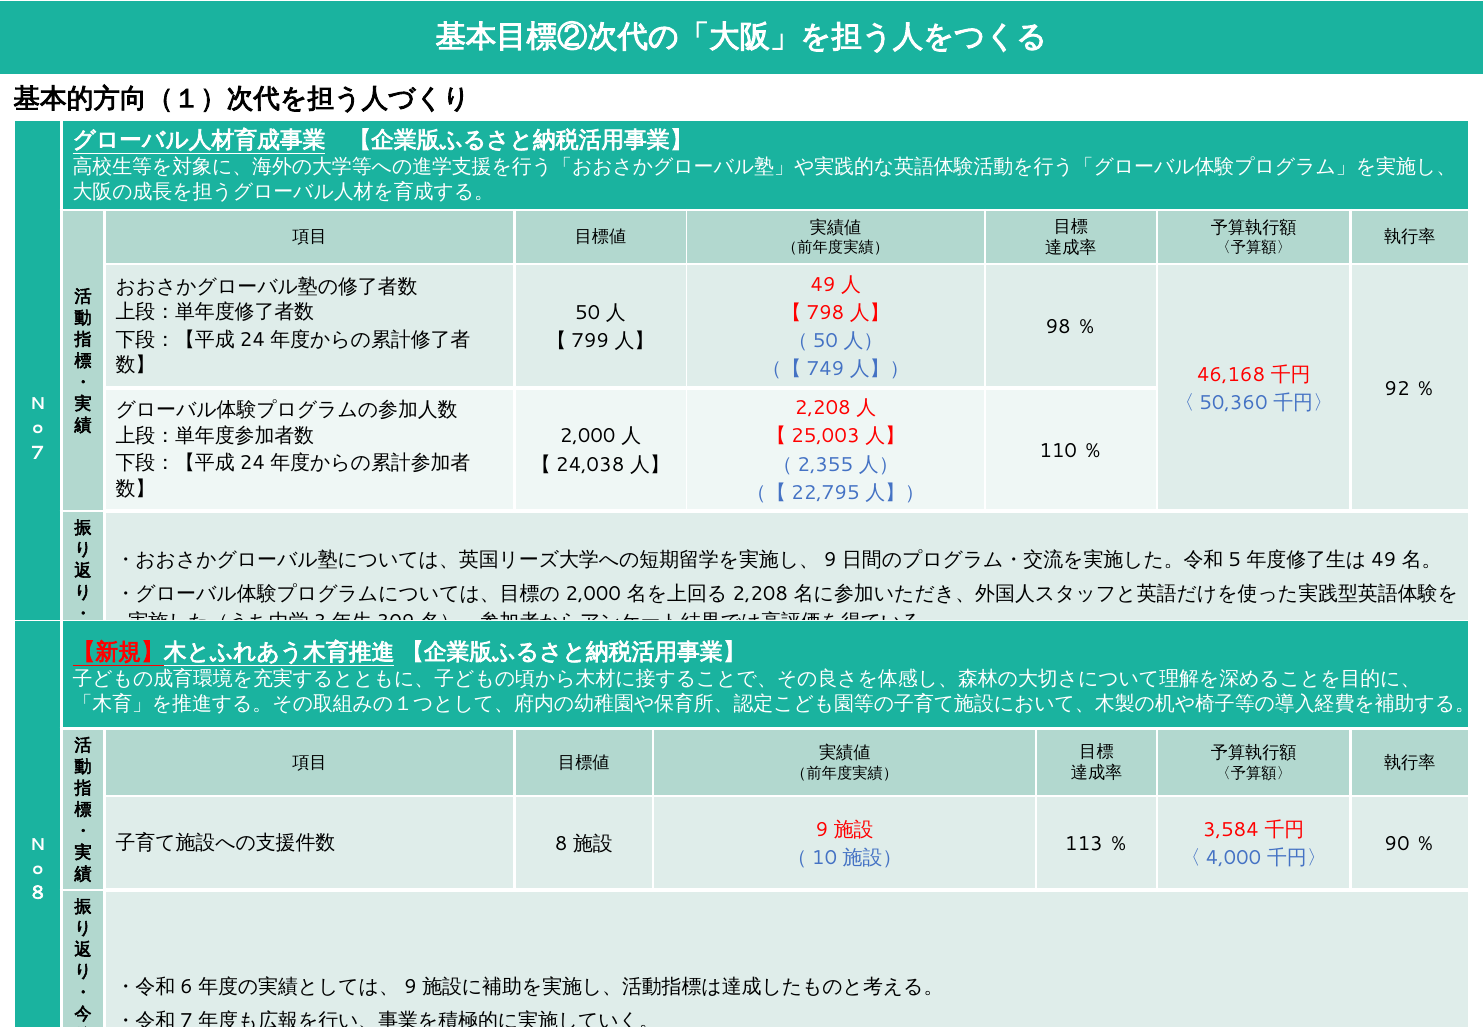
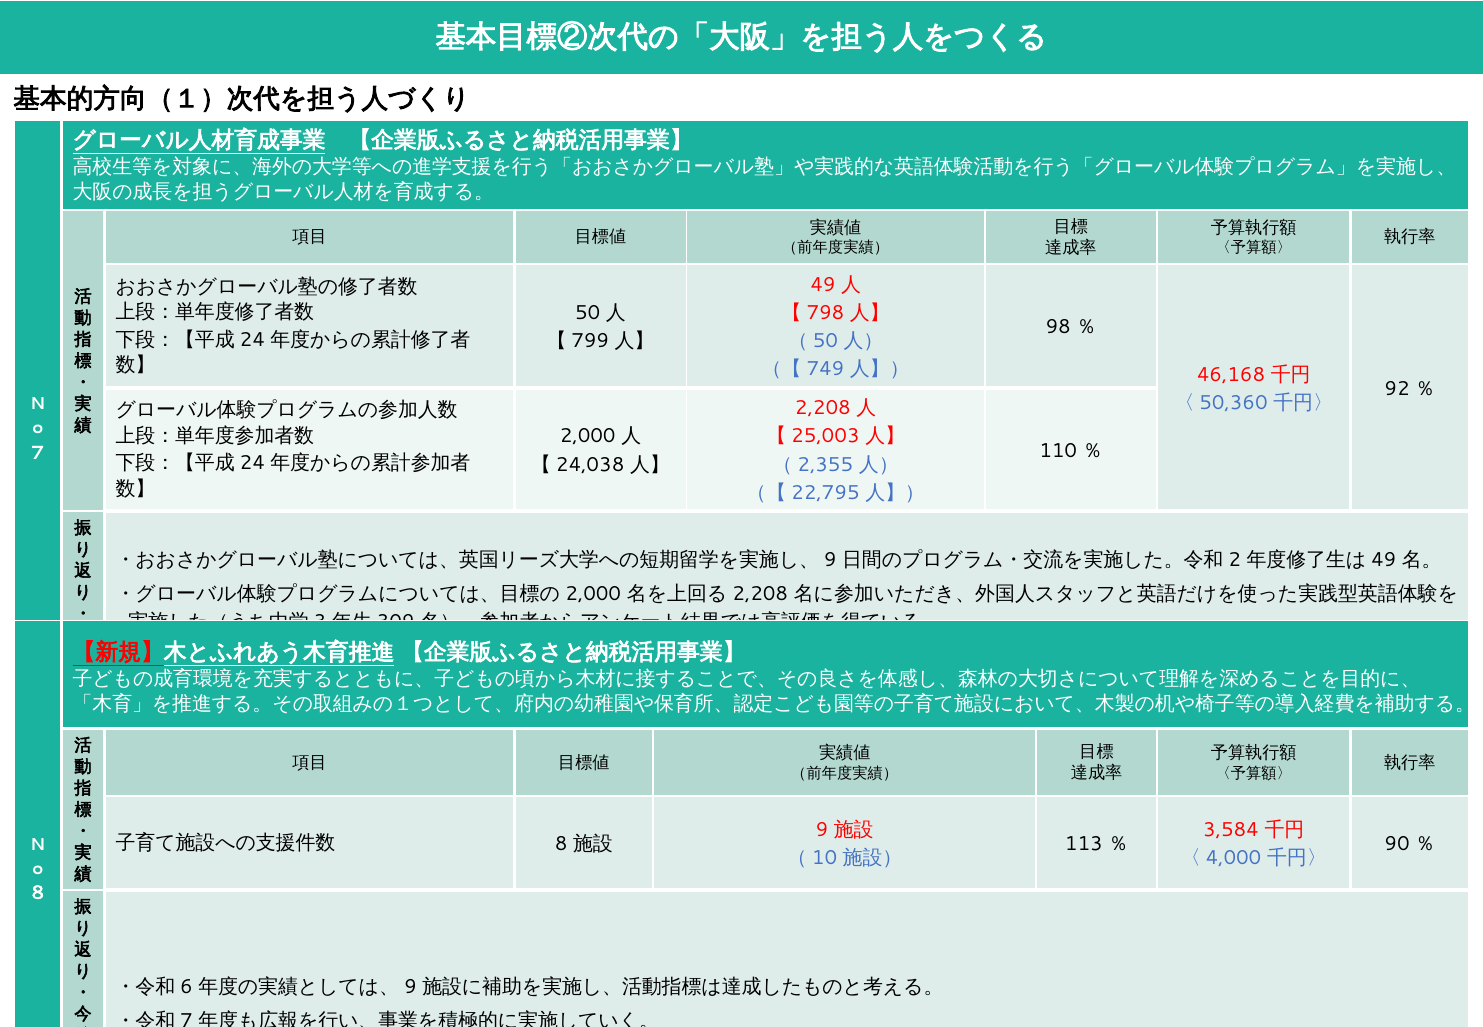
5: 5 -> 2 (1235, 560)
